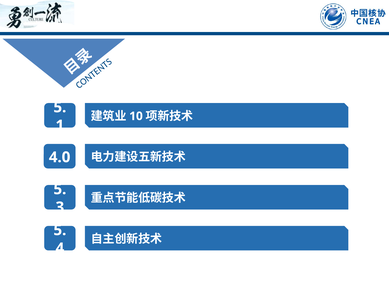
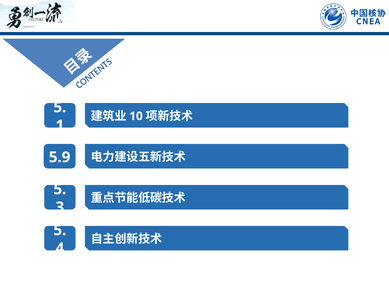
4.0: 4.0 -> 5.9 (60, 157)
